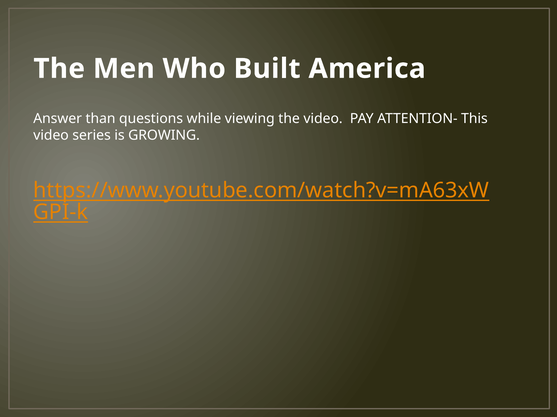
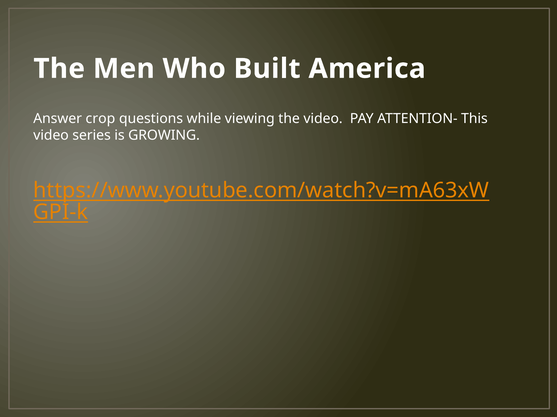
than: than -> crop (100, 119)
